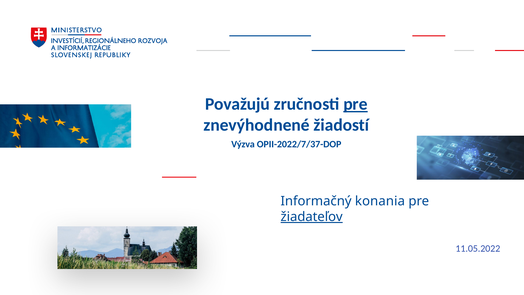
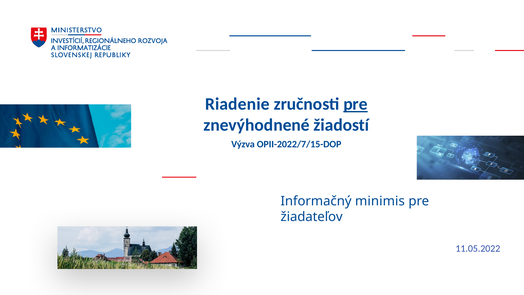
Považujú: Považujú -> Riadenie (237, 104)
OPII-2022/7/37-DOP: OPII-2022/7/37-DOP -> OPII-2022/7/15-DOP (299, 144)
konania: konania -> minimis (380, 201)
žiadateľov underline: present -> none (312, 217)
